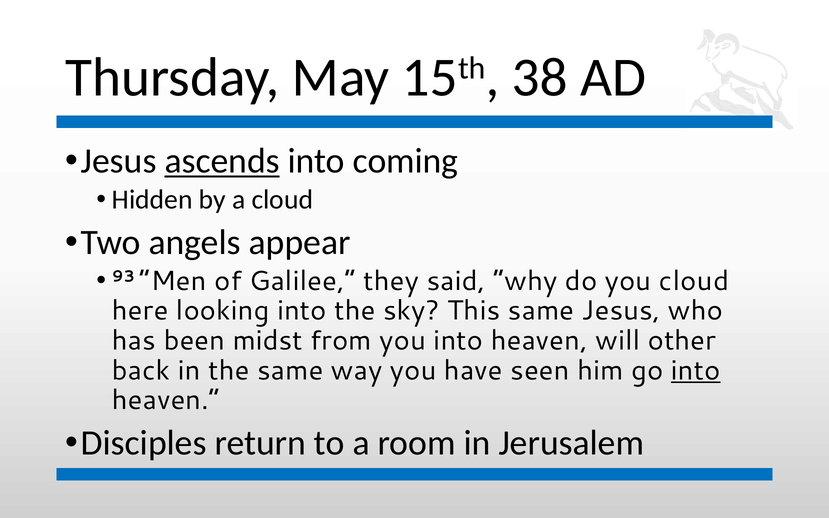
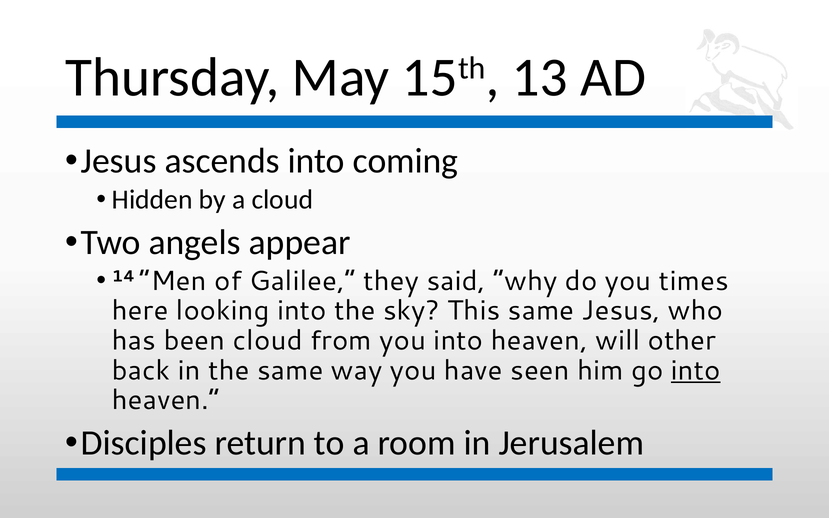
38: 38 -> 13 (540, 77)
ascends underline: present -> none (222, 161)
93: 93 -> 14 (123, 277)
you cloud: cloud -> times (694, 281)
been midst: midst -> cloud (268, 341)
